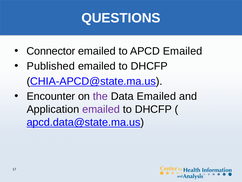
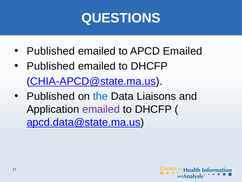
Connector: Connector -> Published (51, 51)
Encounter: Encounter -> Published (51, 96)
the colour: purple -> blue (100, 96)
Data Emailed: Emailed -> Liaisons (156, 96)
